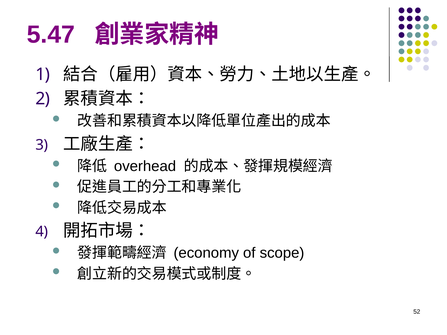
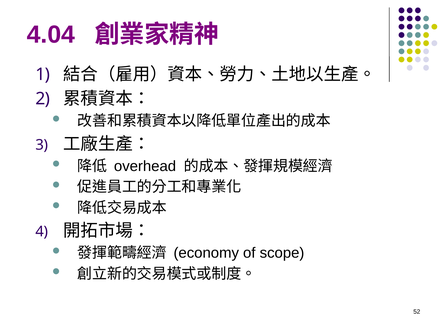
5.47: 5.47 -> 4.04 (51, 35)
